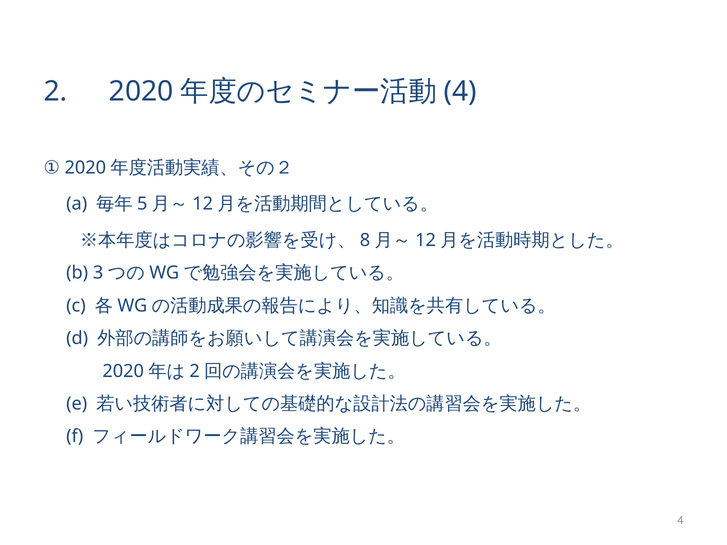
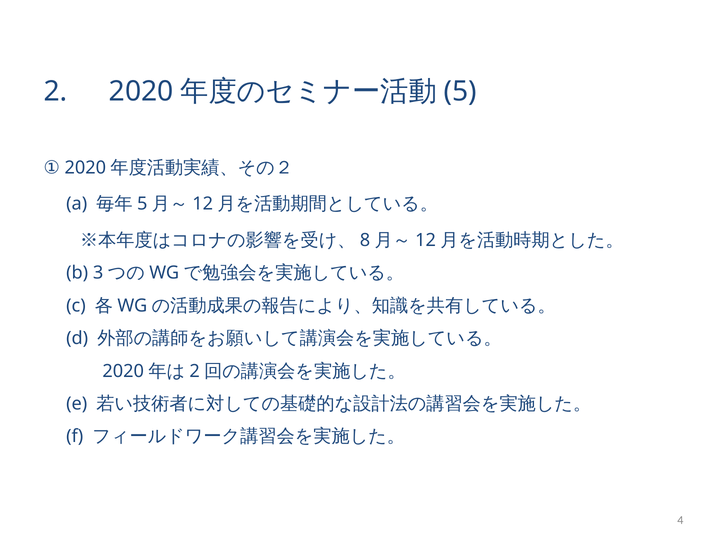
4: 4 -> 5 (460, 91)
